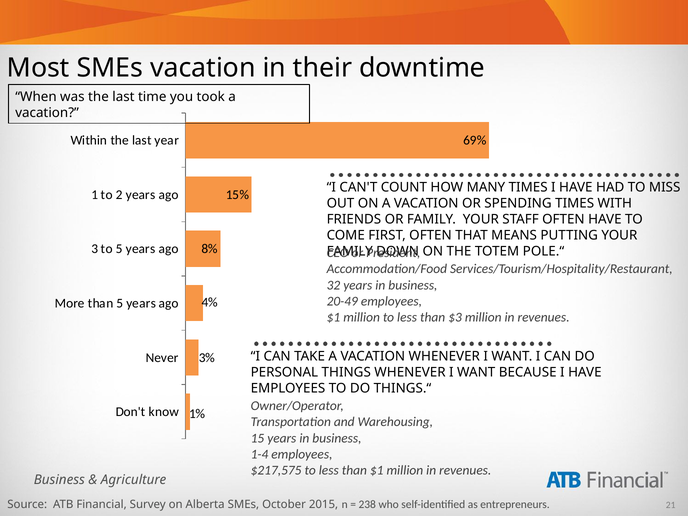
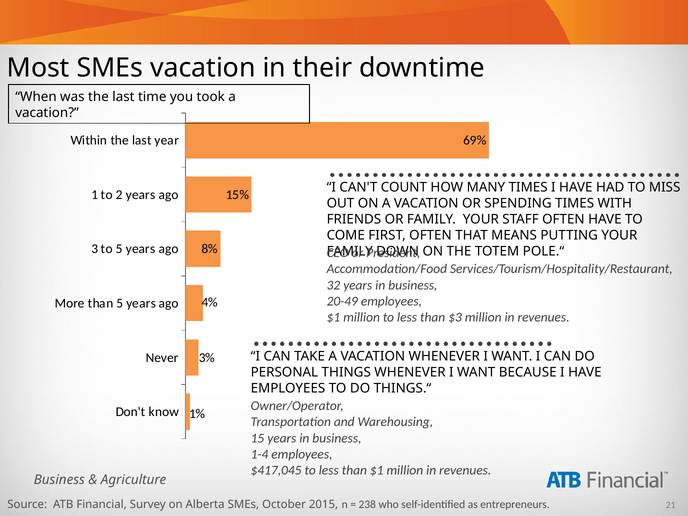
$217,575: $217,575 -> $417,045 (276, 470)
